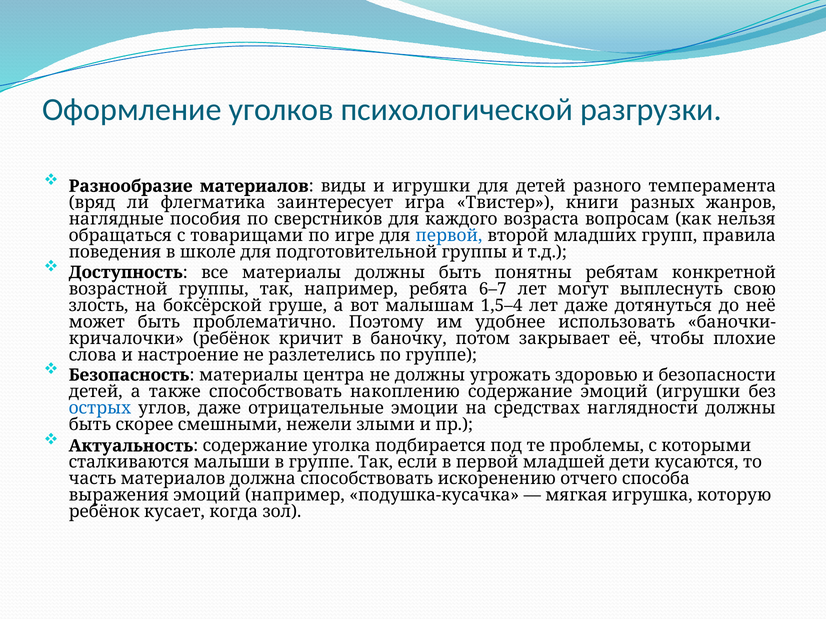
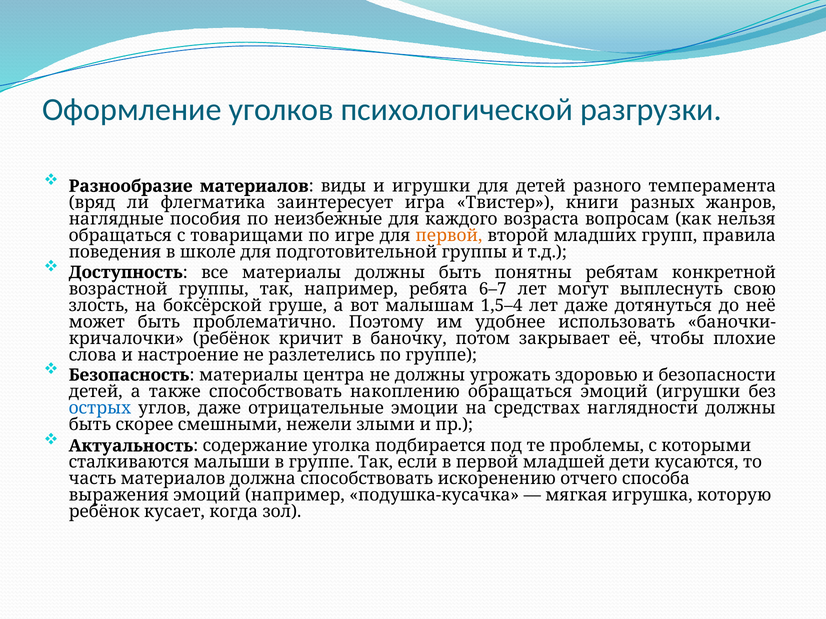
сверстников: сверстников -> неизбежные (328, 219)
первой colour: blue -> orange (449, 236)
накоплению содержание: содержание -> обращаться (520, 392)
